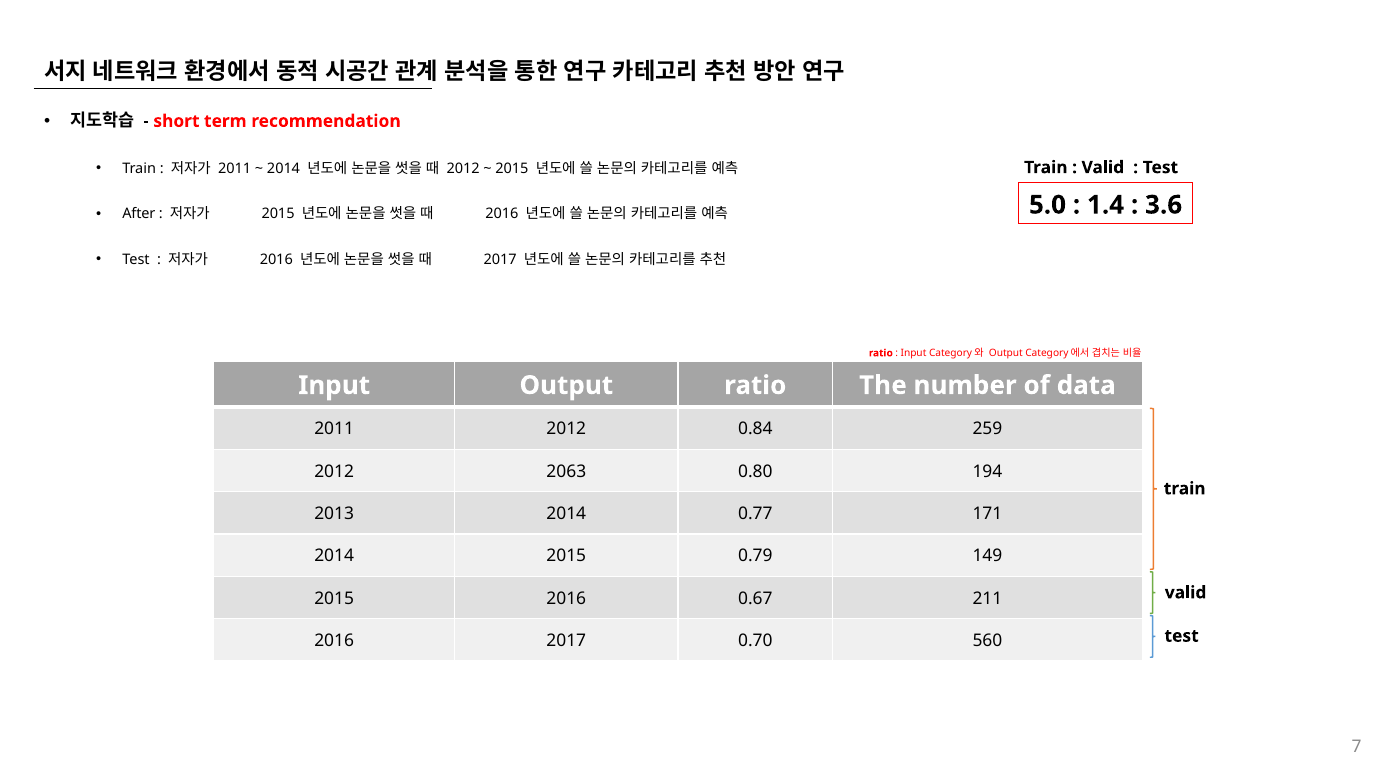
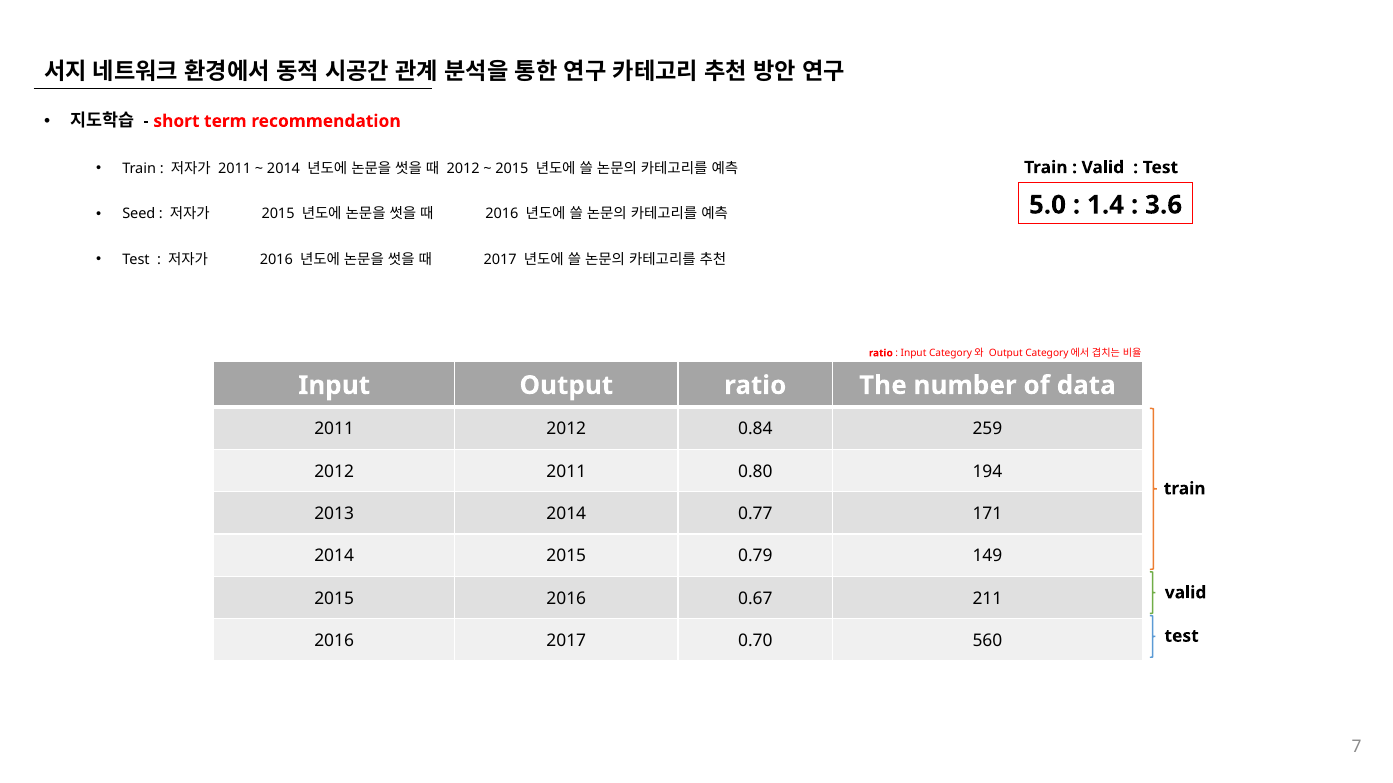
After: After -> Seed (139, 214)
2012 2063: 2063 -> 2011 (566, 472)
